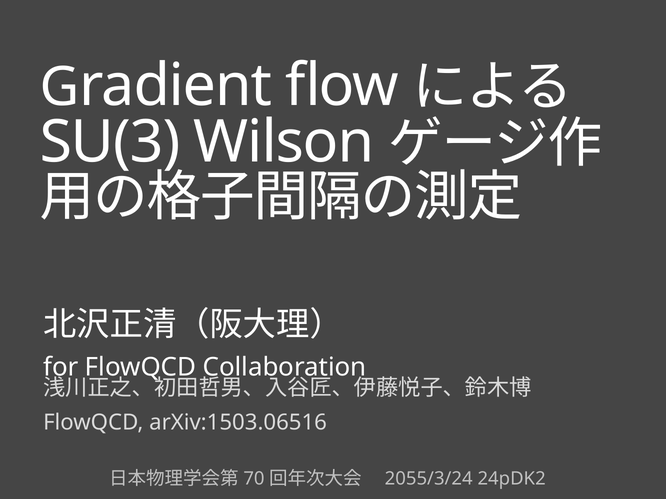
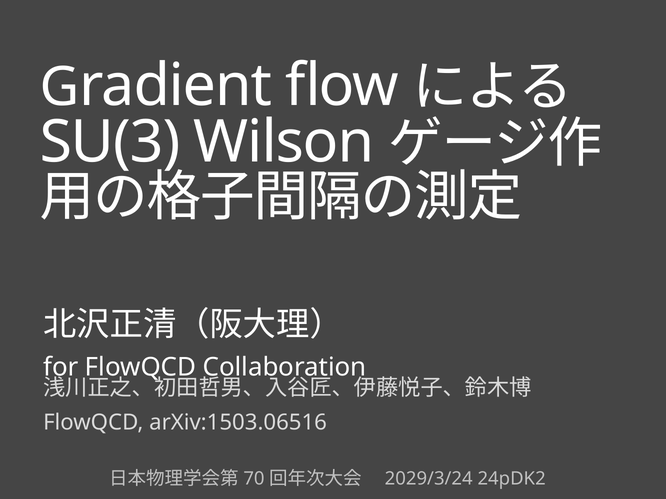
2055/3/24: 2055/3/24 -> 2029/3/24 (429, 479)
